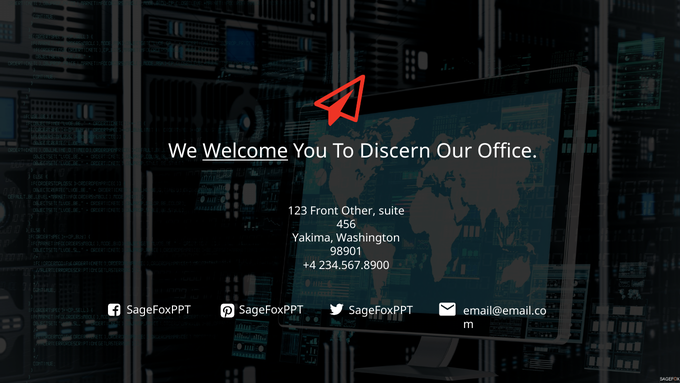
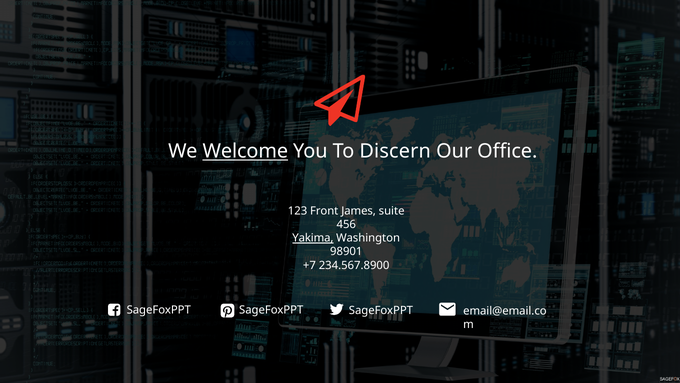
Other: Other -> James (359, 211)
Yakima underline: none -> present (313, 238)
+4: +4 -> +7 (309, 265)
